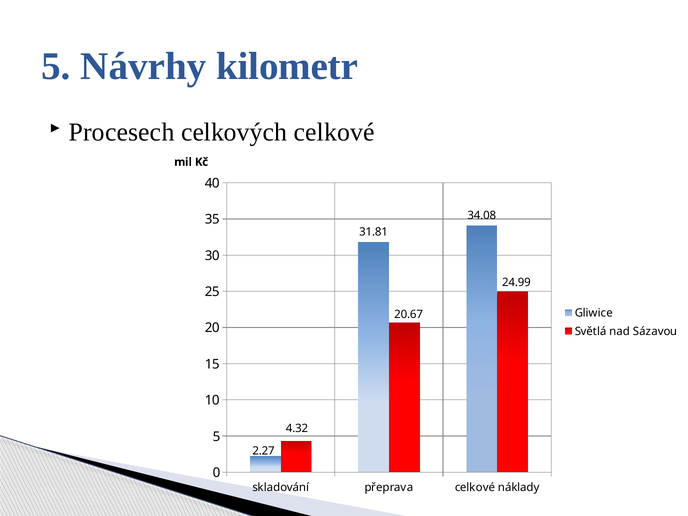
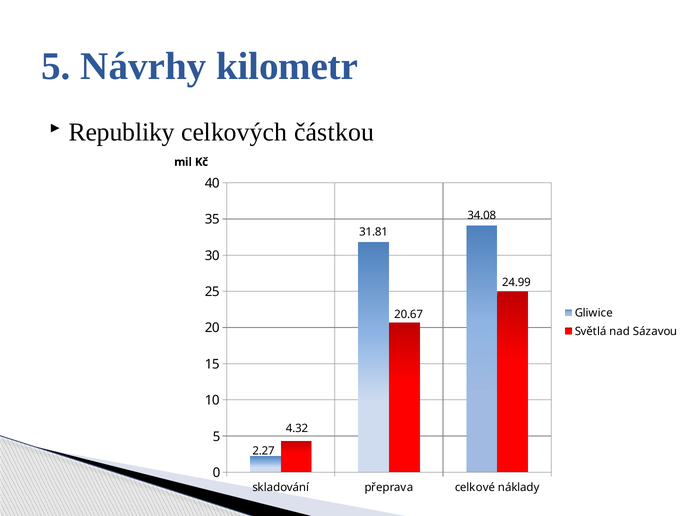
Procesech: Procesech -> Republiky (122, 132)
celkových celkové: celkové -> částkou (334, 132)
